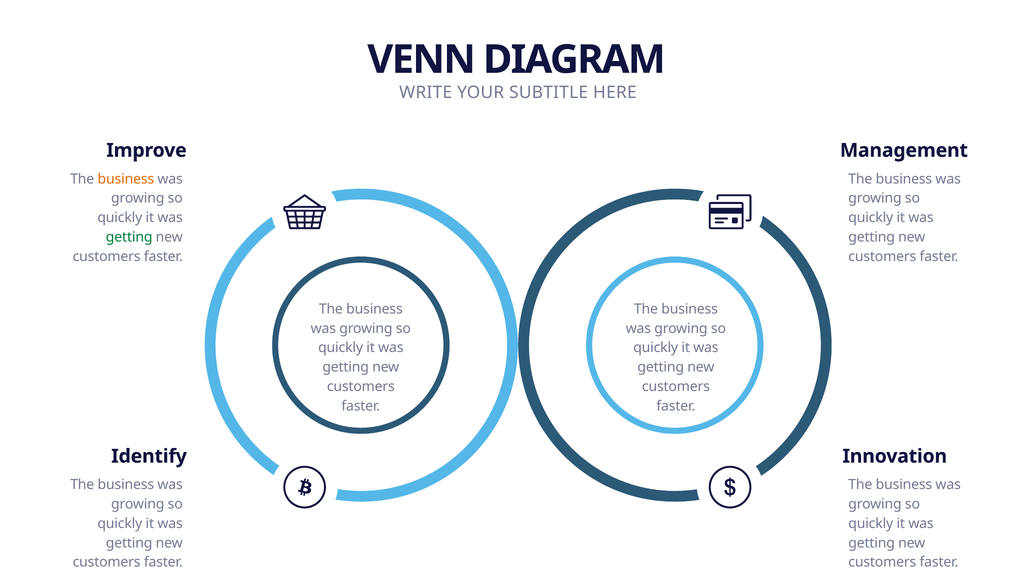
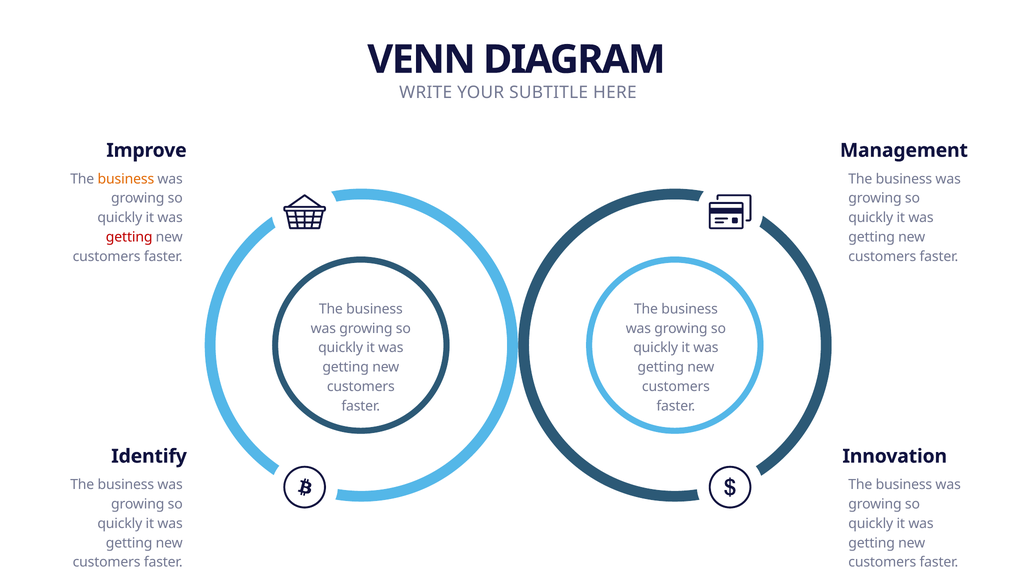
getting colour: green -> red (129, 237)
